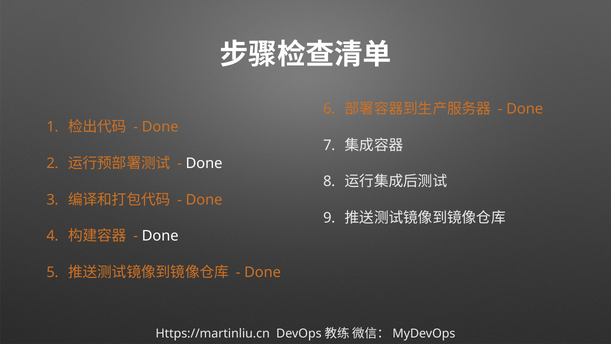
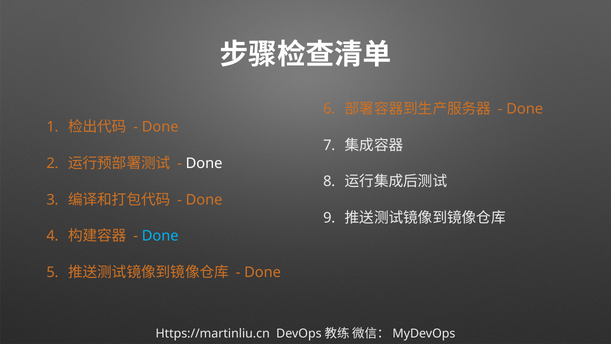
Done colour: white -> light blue (160, 236)
